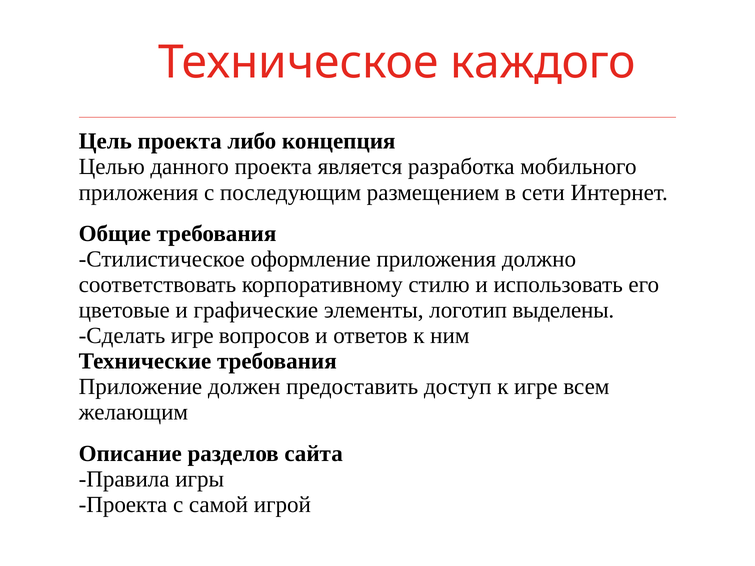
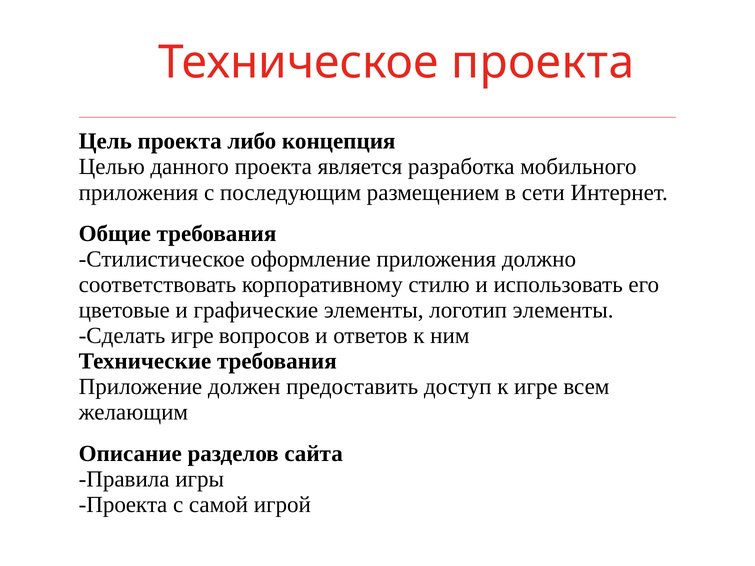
Техническое каждого: каждого -> проекта (543, 62)
логотип выделены: выделены -> элементы (563, 310)
